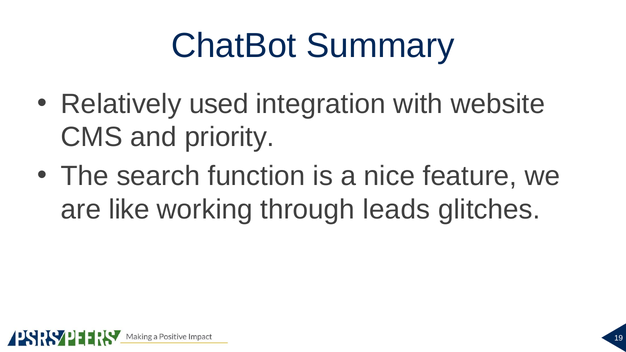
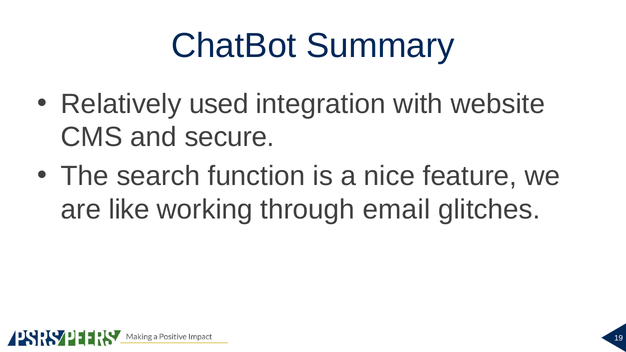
priority: priority -> secure (230, 137)
leads: leads -> email (396, 210)
